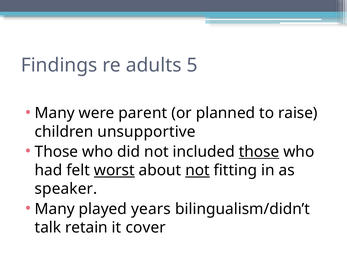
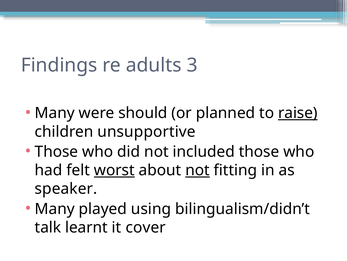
5: 5 -> 3 (192, 65)
parent: parent -> should (143, 113)
raise underline: none -> present (298, 113)
those underline: present -> none (259, 151)
years: years -> using (151, 208)
retain: retain -> learnt (86, 227)
